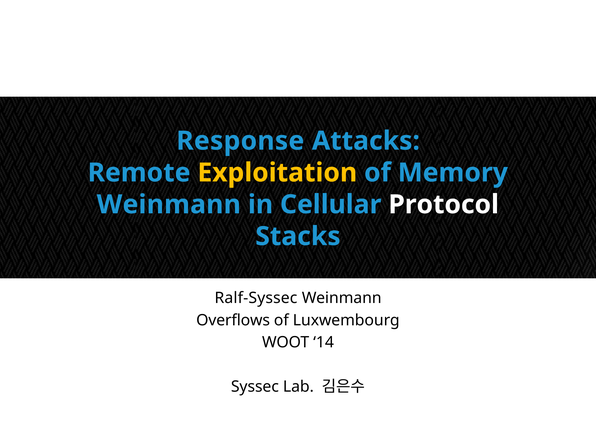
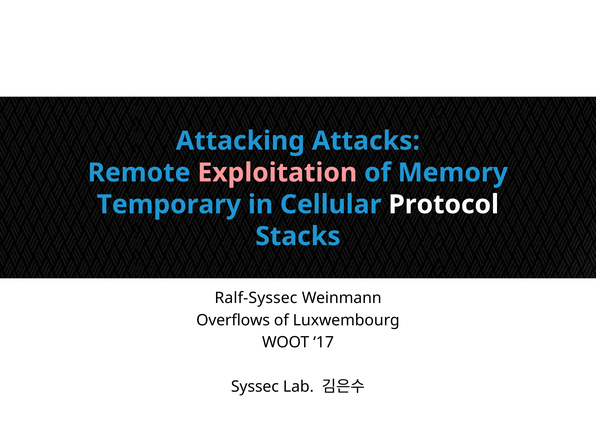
Response: Response -> Attacking (240, 141)
Exploitation colour: yellow -> pink (277, 173)
Weinmann: Weinmann -> Temporary (169, 205)
14: 14 -> 17 (324, 342)
